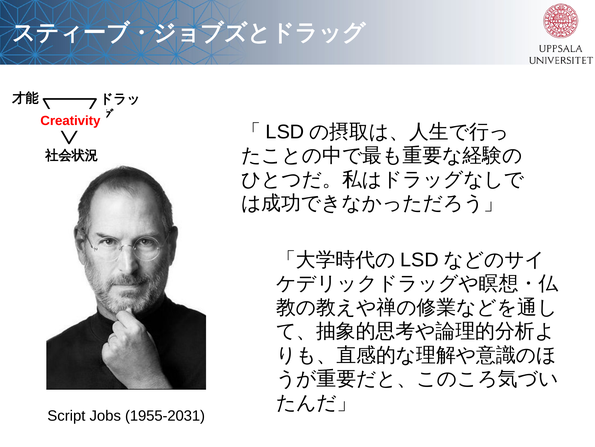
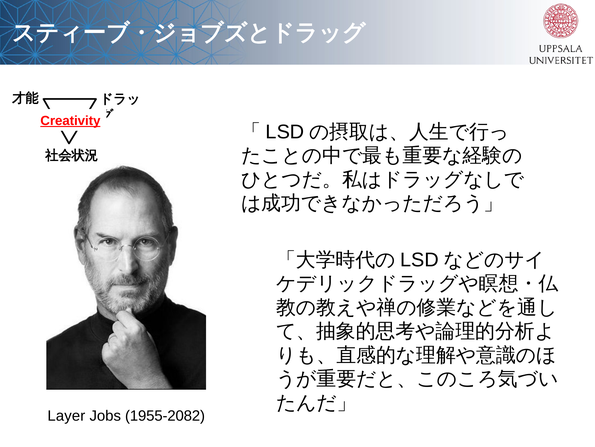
Creativity underline: none -> present (70, 121)
Script: Script -> Layer (66, 415)
1955-2031: 1955-2031 -> 1955-2082 (165, 415)
